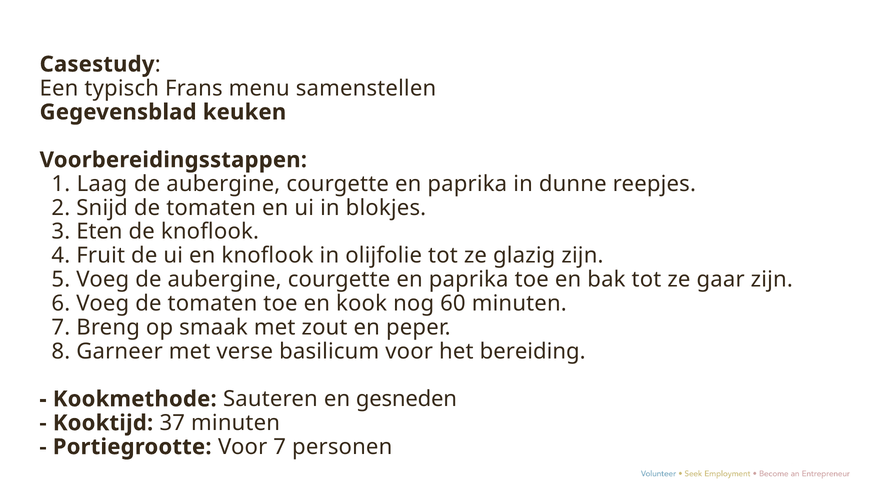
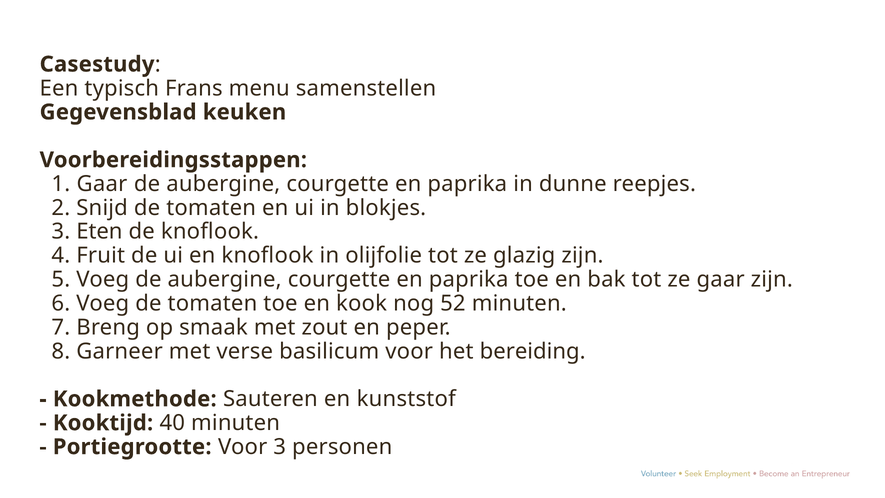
1 Laag: Laag -> Gaar (102, 184)
60: 60 -> 52 (453, 303)
gesneden: gesneden -> kunststof (406, 399)
37: 37 -> 40 (172, 423)
Voor 7: 7 -> 3 (280, 447)
